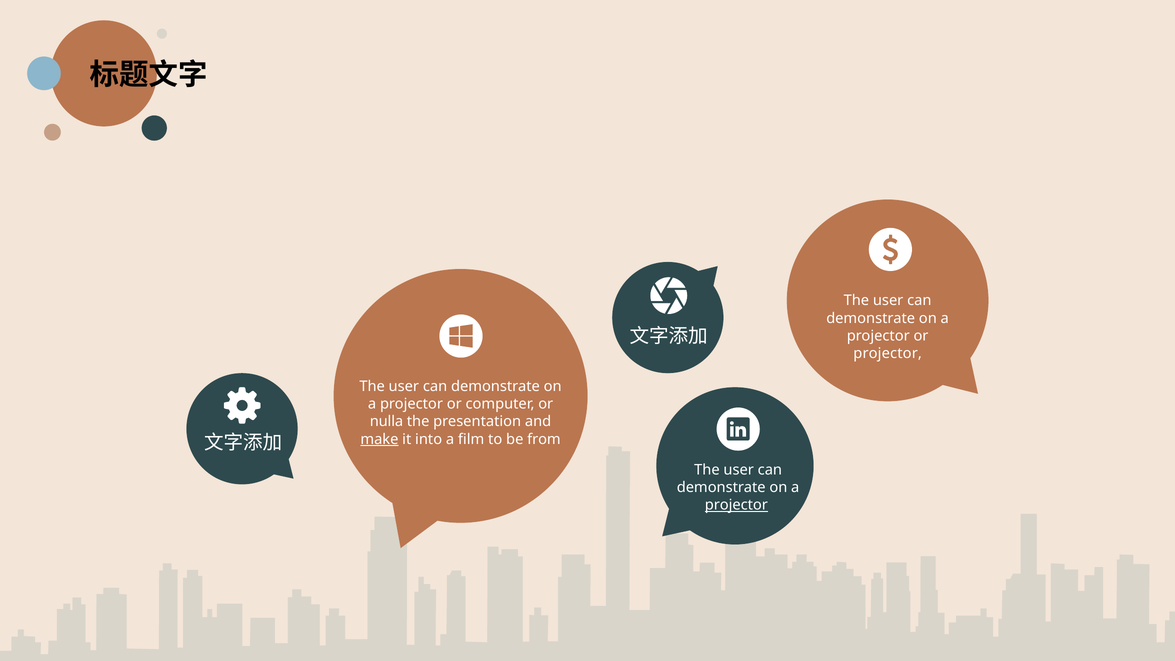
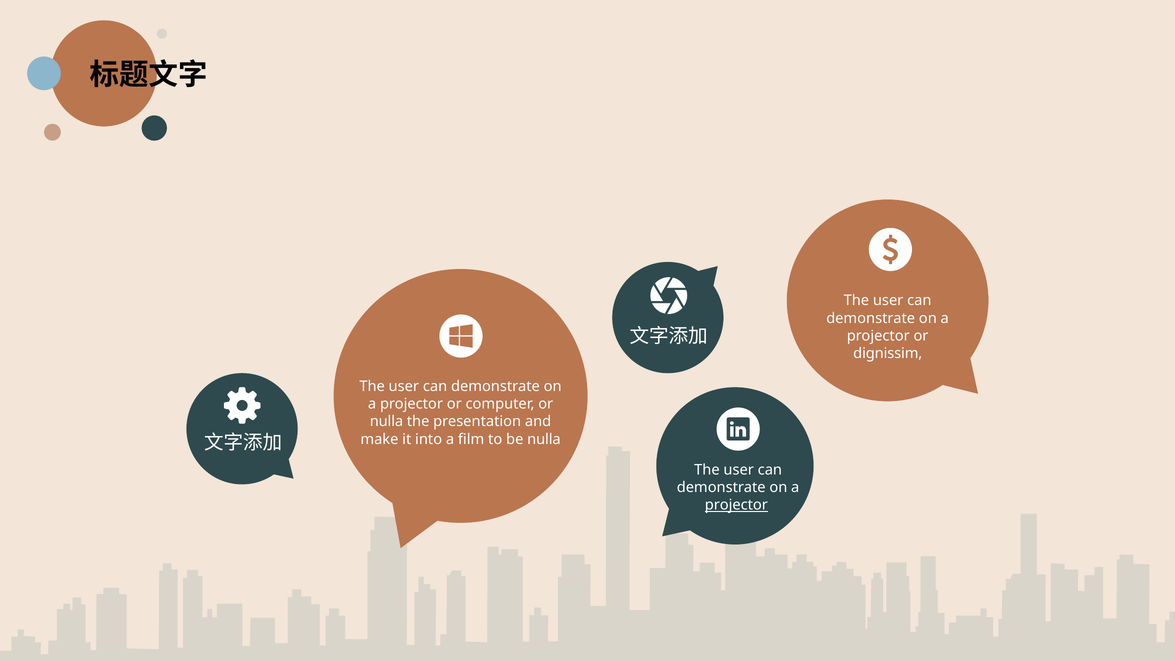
projector: projector -> dignissim (888, 353)
make underline: present -> none (379, 439)
be from: from -> nulla (544, 439)
